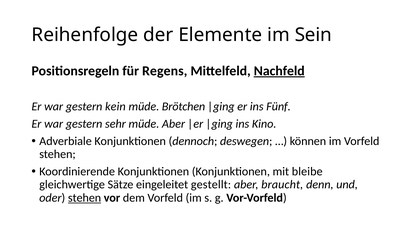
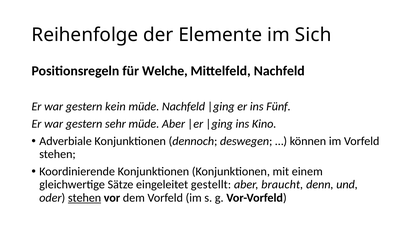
Sein: Sein -> Sich (313, 35)
Regens: Regens -> Welche (165, 71)
Nachfeld underline: present -> none (279, 71)
müde Brötchen: Brötchen -> Nachfeld (184, 107)
bleibe: bleibe -> einem (307, 172)
